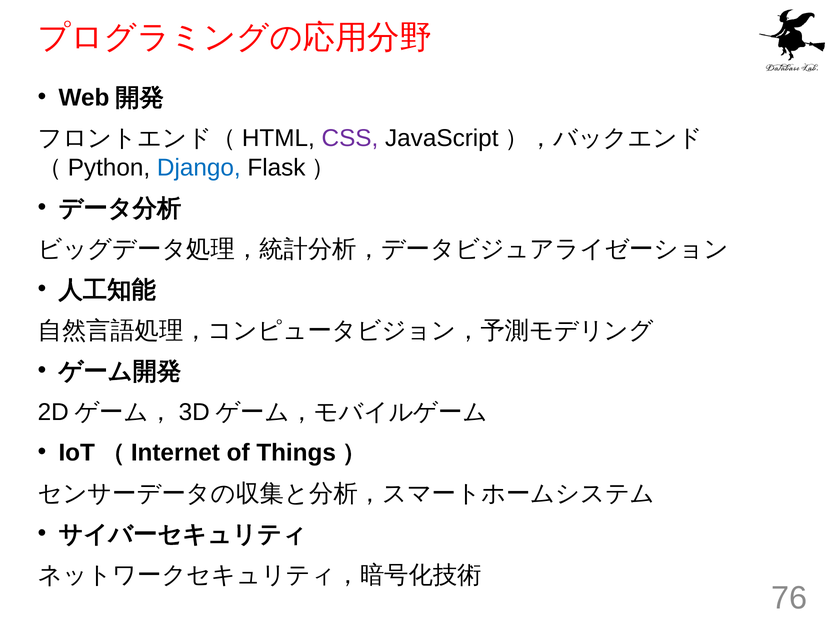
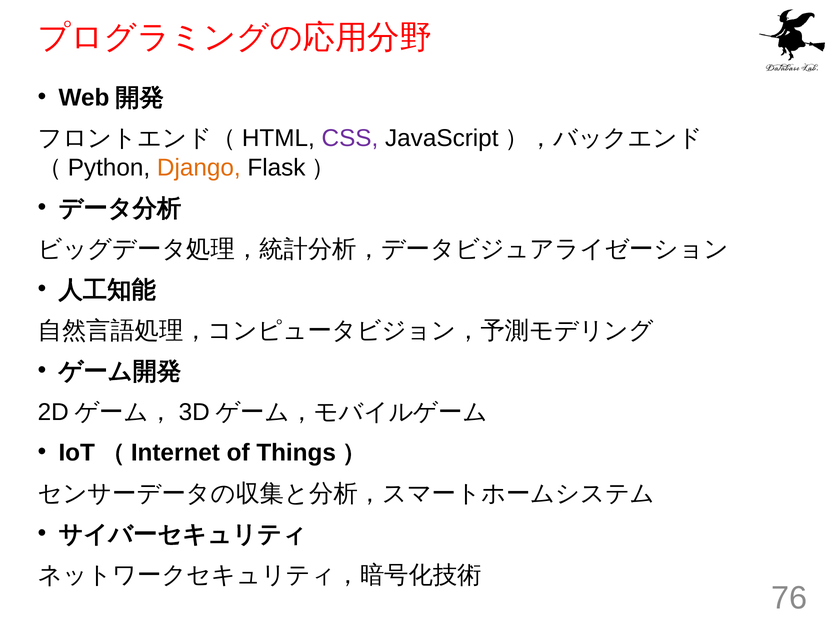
Django colour: blue -> orange (199, 168)
